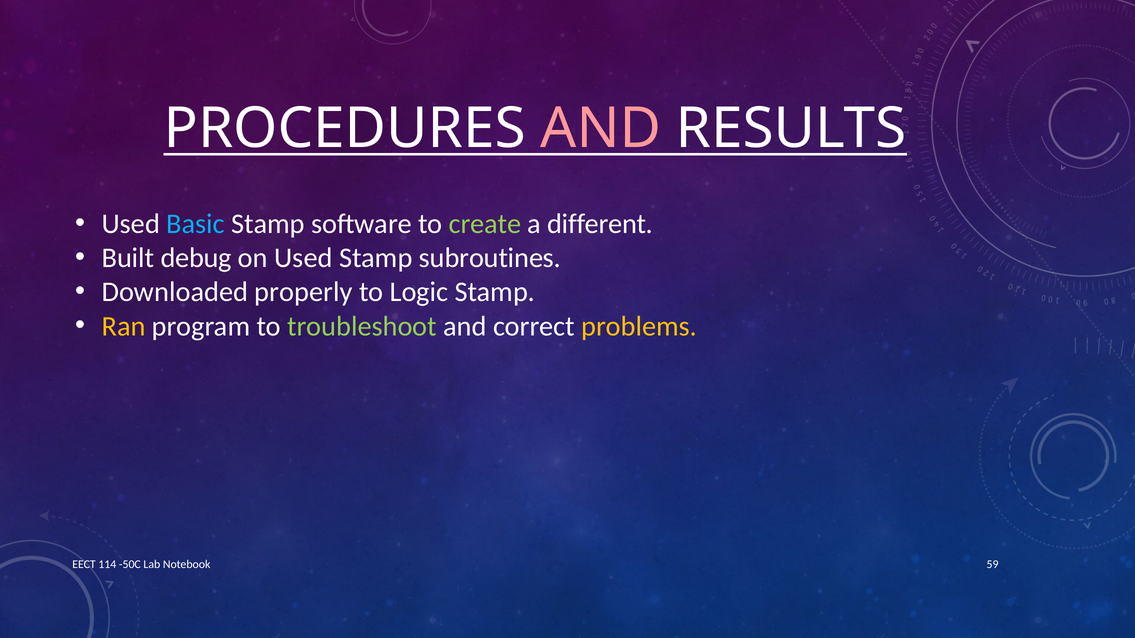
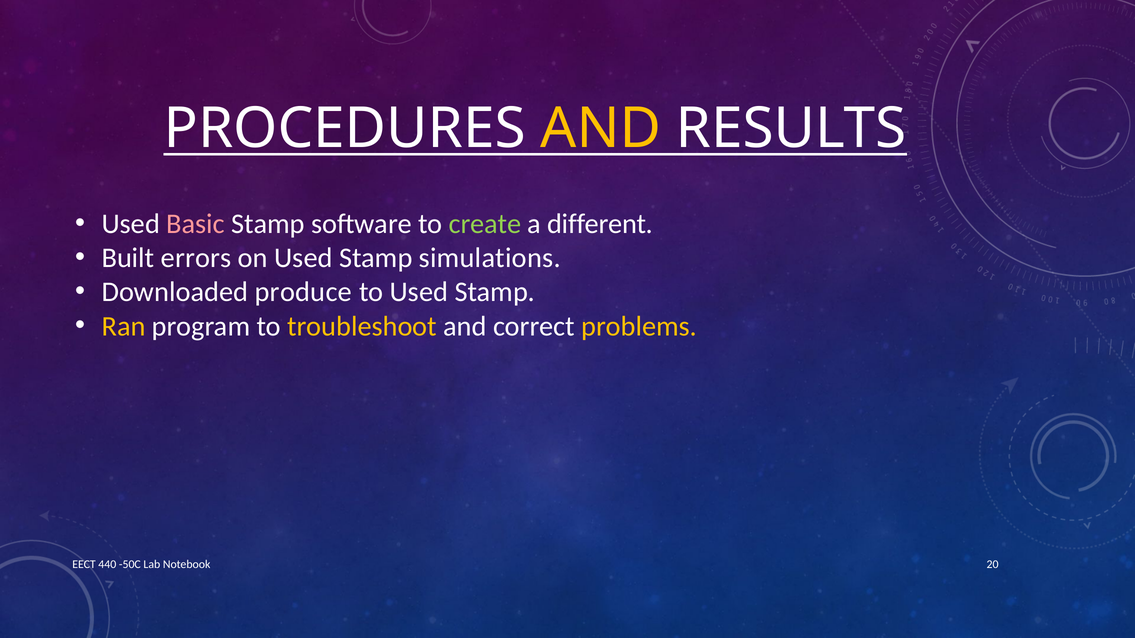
AND colour: pink -> yellow (601, 128)
Basic colour: light blue -> pink (196, 224)
debug: debug -> errors (196, 258)
subroutines: subroutines -> simulations (490, 258)
properly: properly -> produce (303, 292)
to Logic: Logic -> Used (419, 292)
troubleshoot colour: light green -> yellow (362, 326)
114: 114 -> 440 (107, 565)
59: 59 -> 20 (993, 565)
